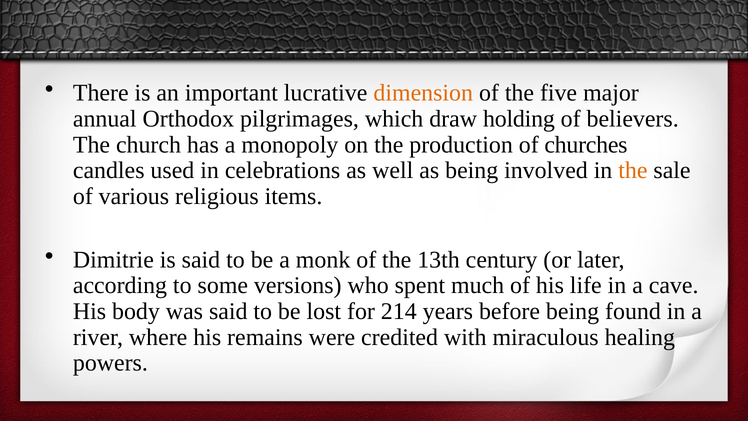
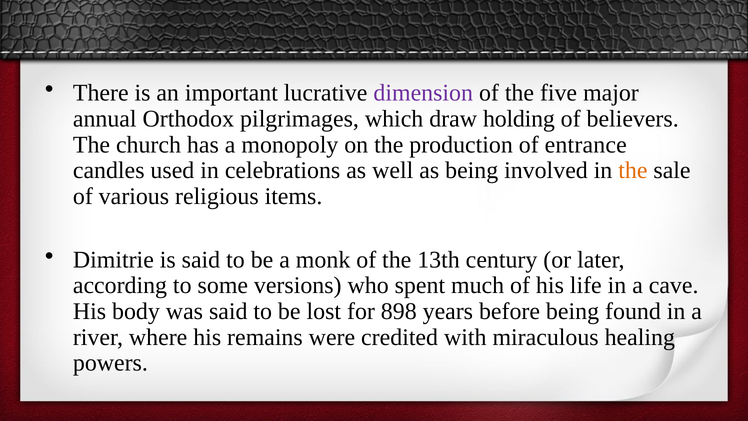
dimension colour: orange -> purple (423, 93)
churches: churches -> entrance (586, 145)
214: 214 -> 898 (399, 311)
